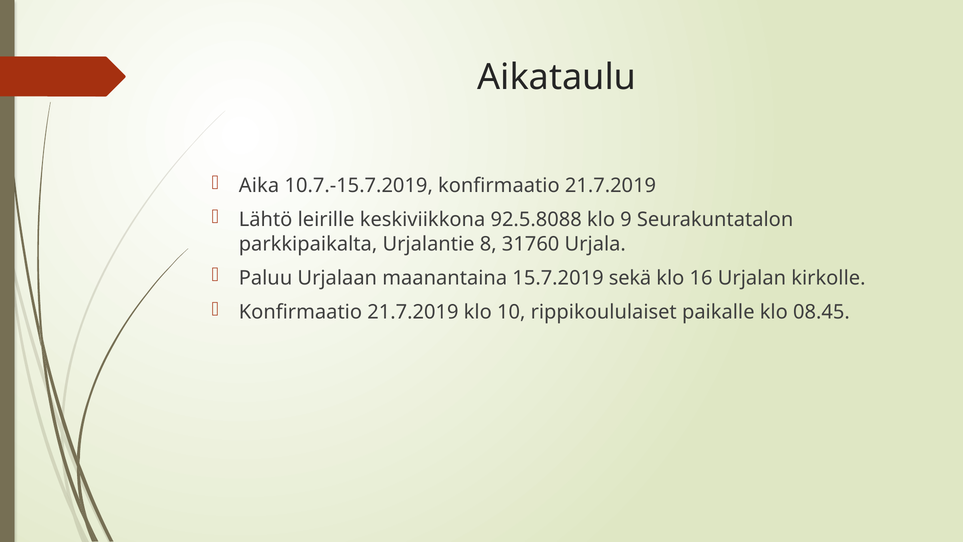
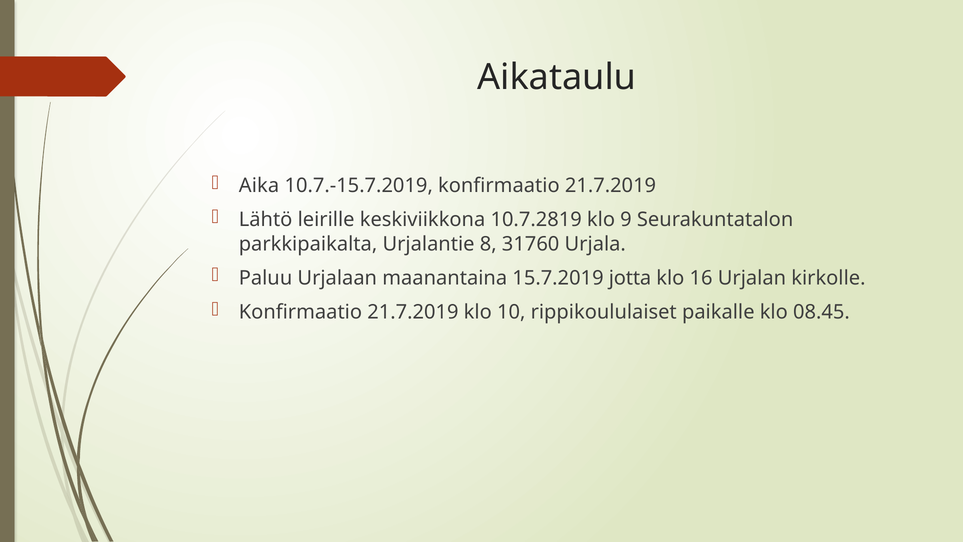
92.5.8088: 92.5.8088 -> 10.7.2819 (536, 220)
sekä: sekä -> jotta (630, 278)
